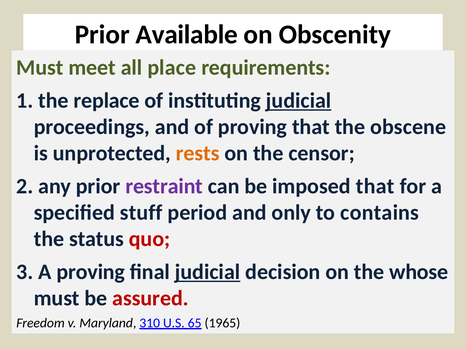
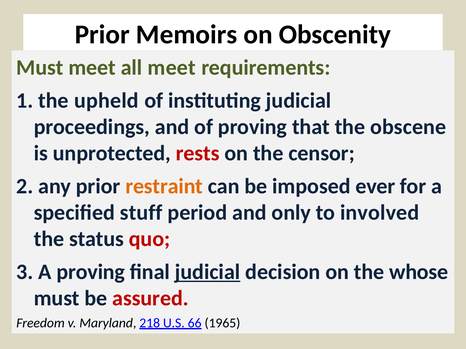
Available: Available -> Memoirs (187, 35)
all place: place -> meet (172, 68)
replace: replace -> upheld (106, 101)
judicial underline: present -> none (299, 101)
rests colour: orange -> red (198, 153)
restraint colour: purple -> orange (164, 186)
imposed that: that -> ever (375, 186)
contains: contains -> involved (380, 213)
310: 310 -> 218 (150, 323)
65: 65 -> 66 (195, 323)
